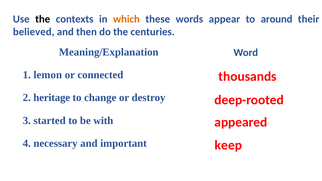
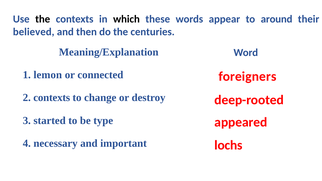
which colour: orange -> black (126, 19)
thousands: thousands -> foreigners (247, 76)
2 heritage: heritage -> contexts (52, 98)
with: with -> type (103, 121)
keep: keep -> lochs (228, 145)
